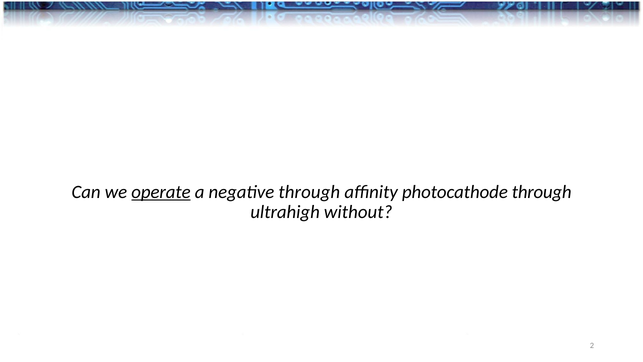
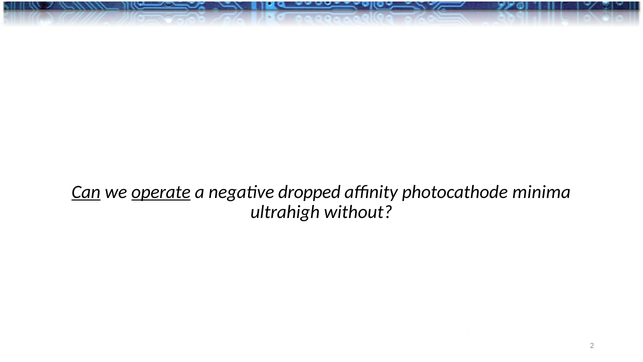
Can underline: none -> present (86, 192)
negative through: through -> dropped (309, 192)
photocathode through: through -> minima (542, 192)
